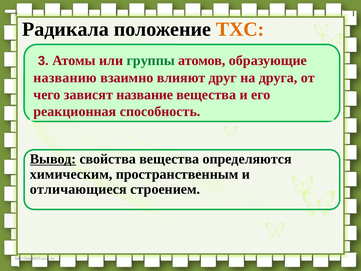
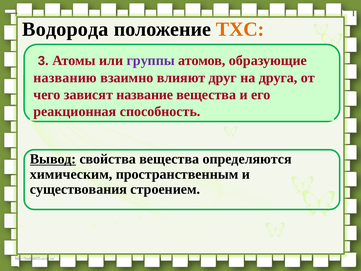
Радикала: Радикала -> Водорода (65, 29)
группы colour: green -> purple (151, 60)
отличающиеся: отличающиеся -> существования (78, 189)
